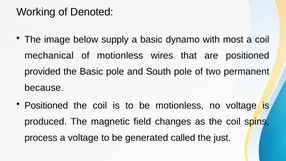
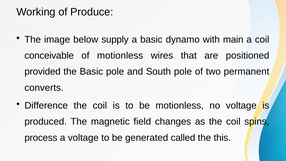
Denoted: Denoted -> Produce (92, 12)
most: most -> main (233, 40)
mechanical: mechanical -> conceivable (49, 56)
because: because -> converts (44, 88)
Positioned: Positioned -> Difference (46, 106)
just: just -> this (222, 138)
